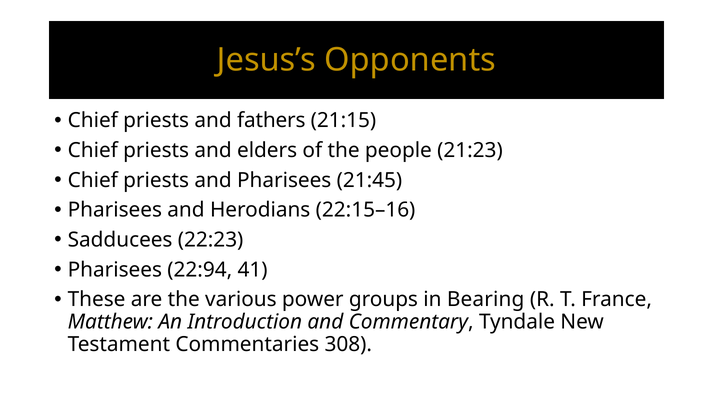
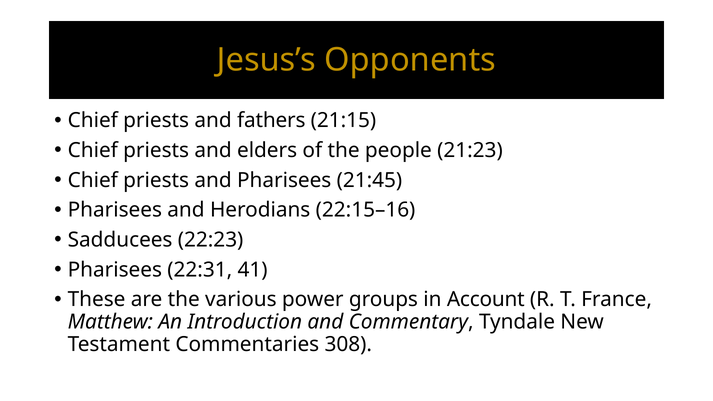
22:94: 22:94 -> 22:31 (200, 270)
Bearing: Bearing -> Account (486, 300)
